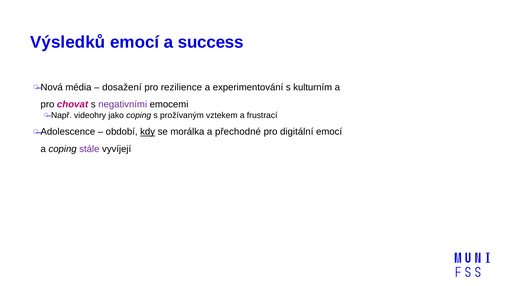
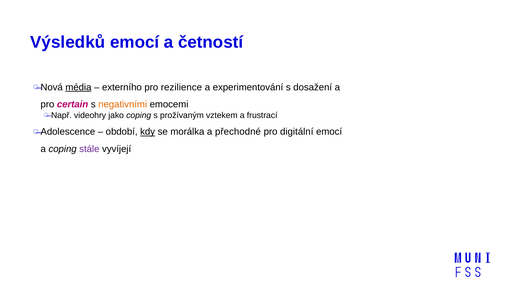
success: success -> četností (211, 42)
média underline: none -> present (78, 87)
dosažení: dosažení -> externího (122, 87)
kulturním: kulturním -> dosažení (313, 87)
chovat: chovat -> certain (73, 105)
negativními colour: purple -> orange (123, 105)
